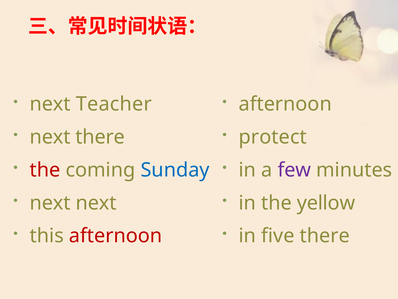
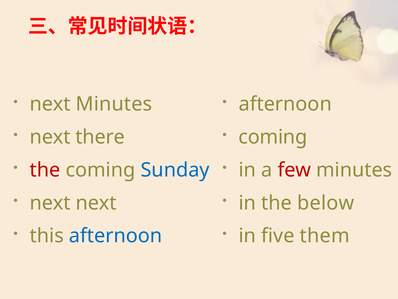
next Teacher: Teacher -> Minutes (114, 104)
protect: protect -> coming (273, 137)
few colour: purple -> red (294, 170)
yellow: yellow -> below (326, 203)
afternoon colour: red -> blue (116, 235)
five there: there -> them (325, 235)
